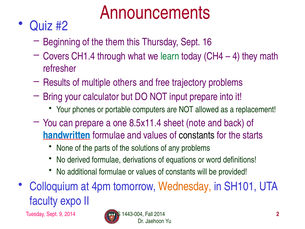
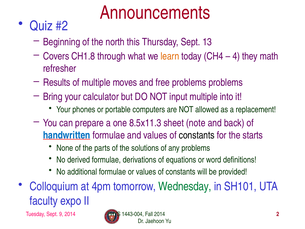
them: them -> north (115, 42)
16: 16 -> 13 (207, 42)
CH1.4: CH1.4 -> CH1.8 (83, 56)
learn colour: green -> orange (170, 56)
others: others -> moves (125, 83)
free trajectory: trajectory -> problems (189, 83)
input prepare: prepare -> multiple (204, 97)
8.5x11.4: 8.5x11.4 -> 8.5x11.3 (145, 123)
Wednesday colour: orange -> green (185, 186)
